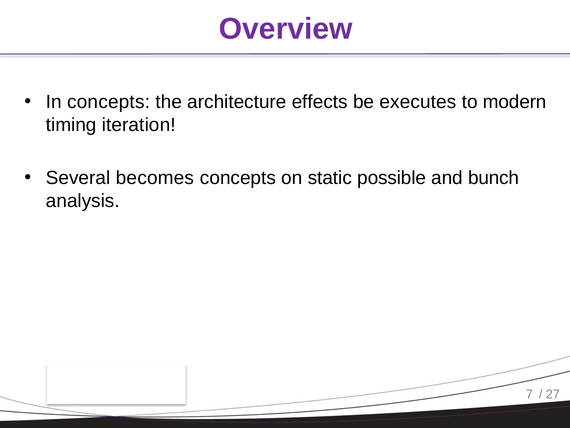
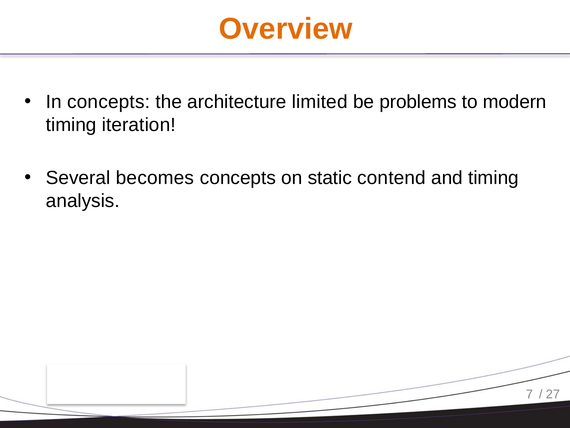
Overview colour: purple -> orange (286, 29)
effects: effects -> limited (320, 102)
executes: executes -> problems (418, 102)
possible: possible -> contend (392, 178)
and bunch: bunch -> timing (493, 178)
